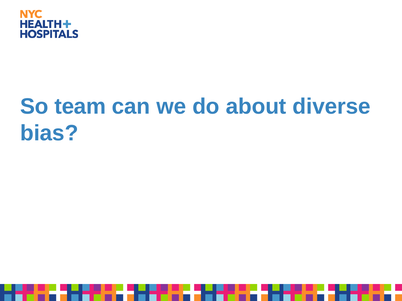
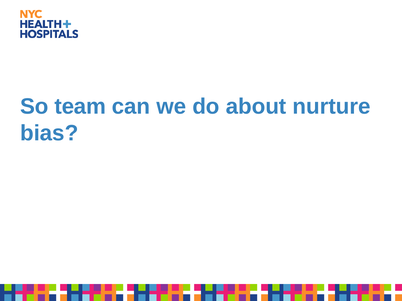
diverse: diverse -> nurture (332, 107)
